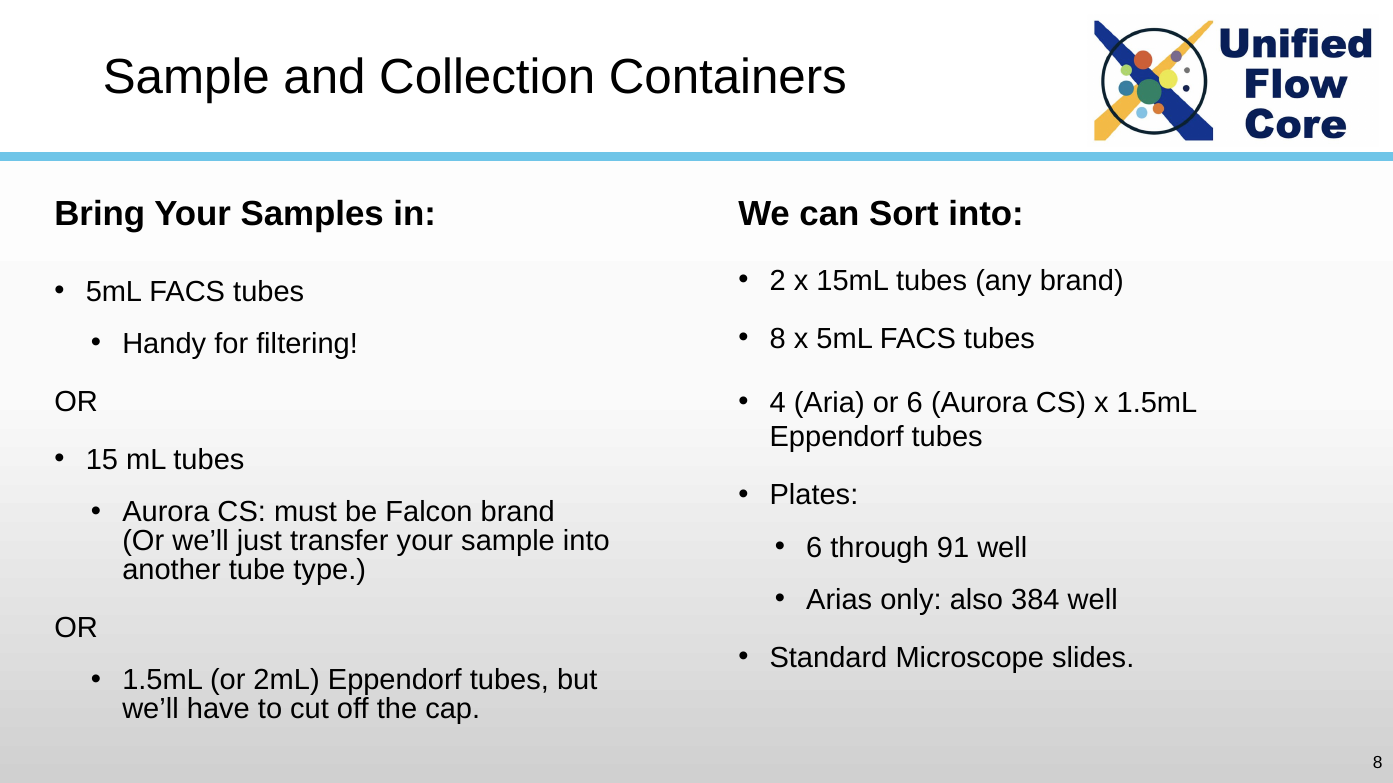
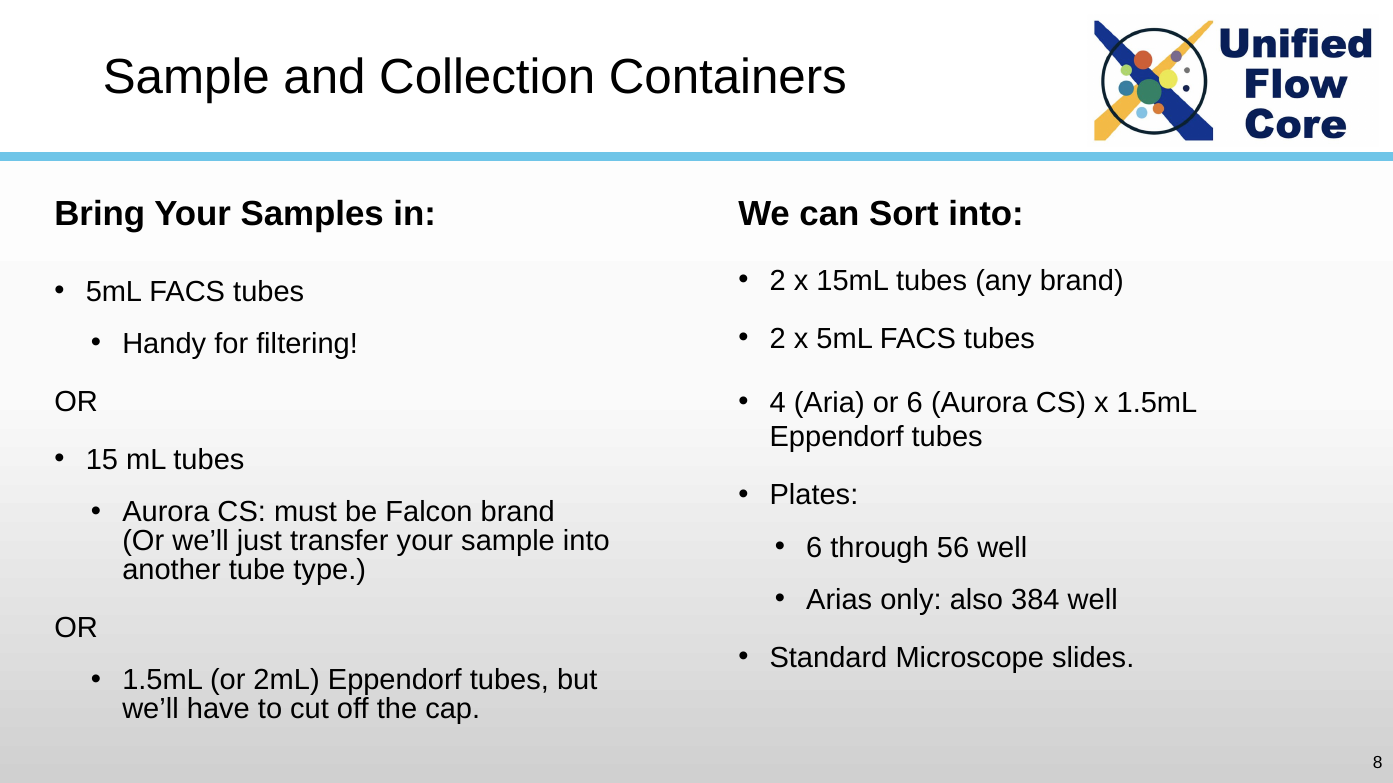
8: 8 -> 2 (778, 339)
91: 91 -> 56 (953, 548)
